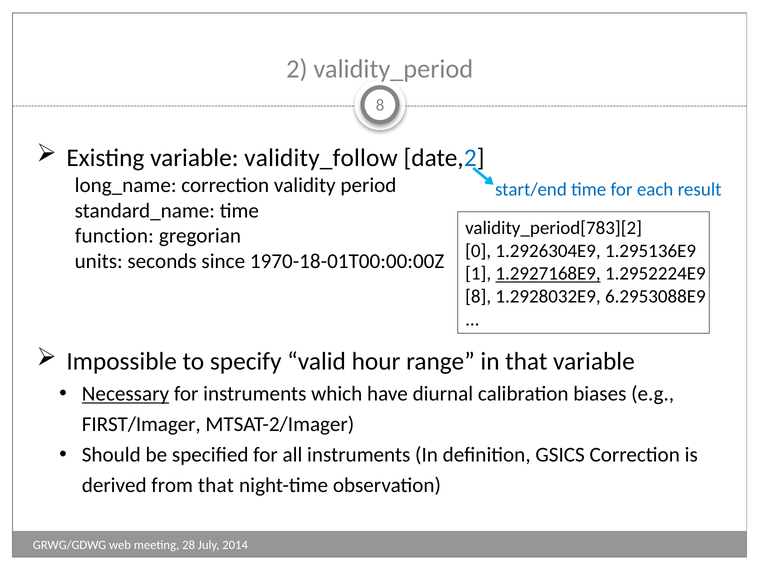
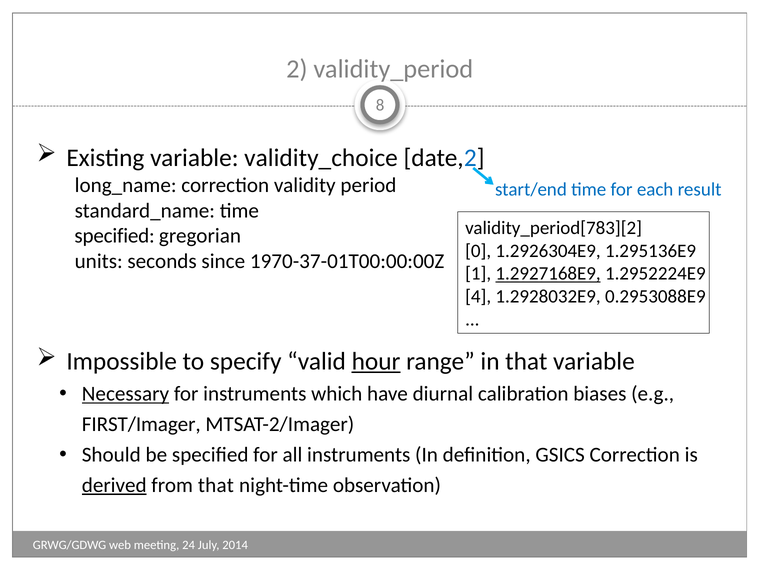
validity_follow: validity_follow -> validity_choice (321, 158)
function: function -> specified (115, 236)
1970-18-01T00:00:00Z: 1970-18-01T00:00:00Z -> 1970-37-01T00:00:00Z (347, 261)
8: 8 -> 4 (478, 297)
6.2953088E9: 6.2953088E9 -> 0.2953088E9 (655, 297)
hour underline: none -> present (376, 361)
derived underline: none -> present (114, 485)
28: 28 -> 24 (189, 545)
